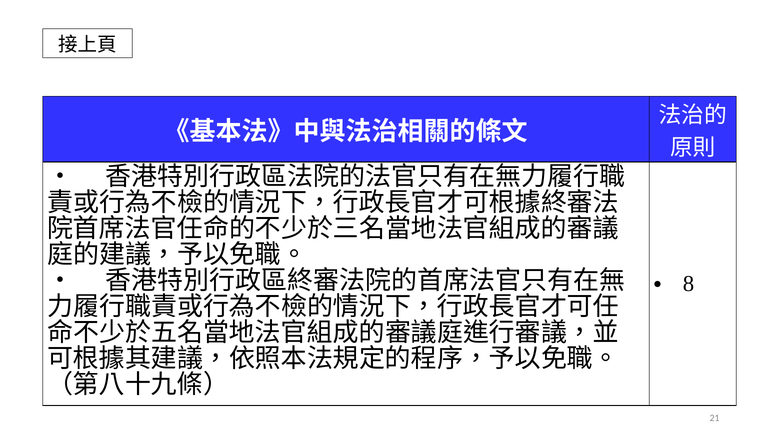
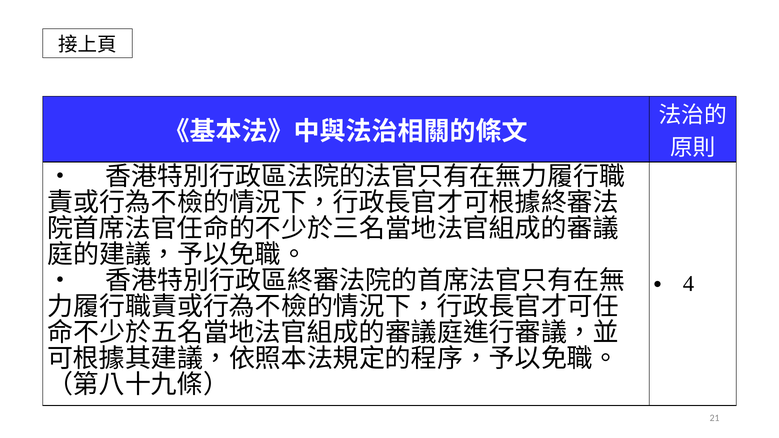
8: 8 -> 4 (688, 284)
